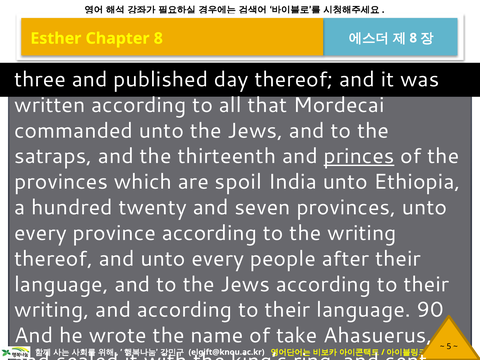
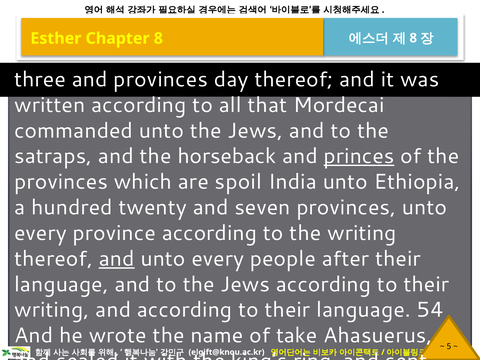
and published: published -> provinces (161, 79)
the thirteenth: thirteenth -> horseback (227, 156)
and underline: none -> present (117, 259)
90: 90 -> 54 (430, 310)
